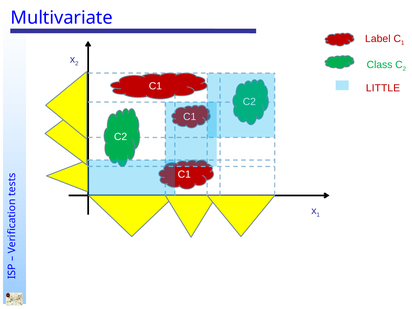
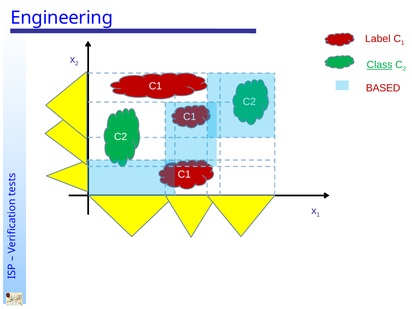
Multivariate: Multivariate -> Engineering (62, 18)
Class underline: none -> present (380, 65)
LITTLE: LITTLE -> BASED (383, 88)
